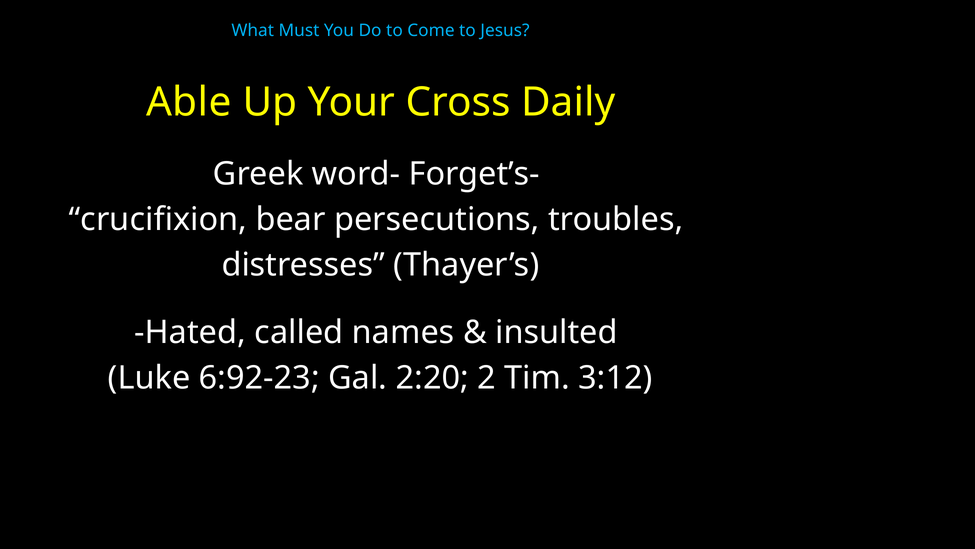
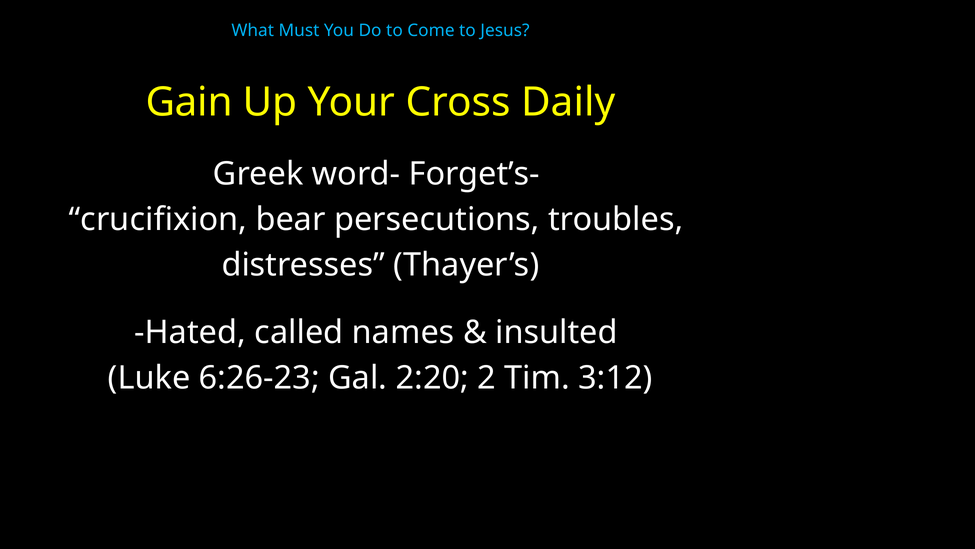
Able: Able -> Gain (189, 102)
6:92-23: 6:92-23 -> 6:26-23 (259, 377)
